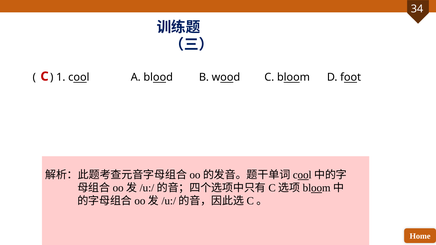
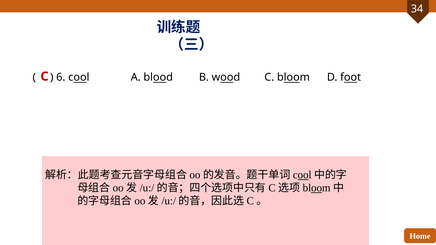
1: 1 -> 6 (61, 77)
